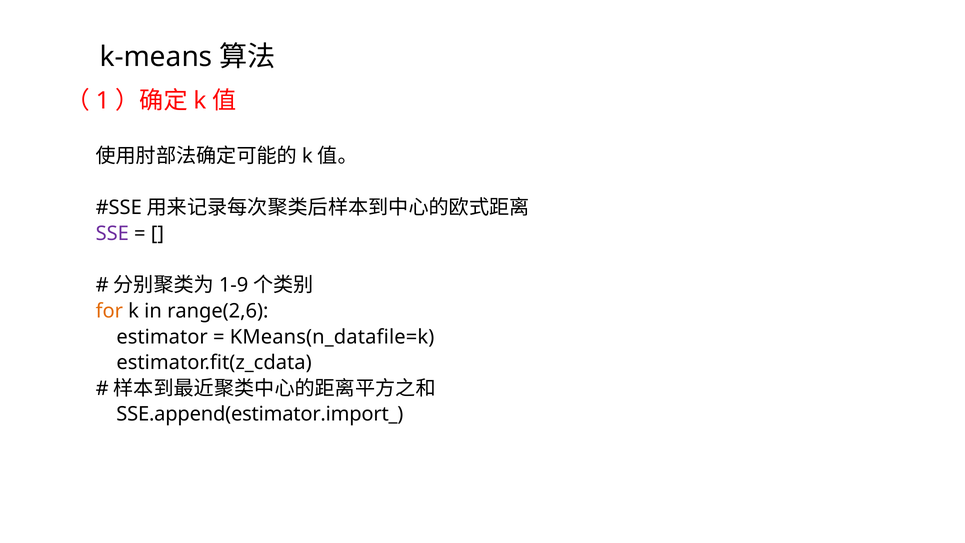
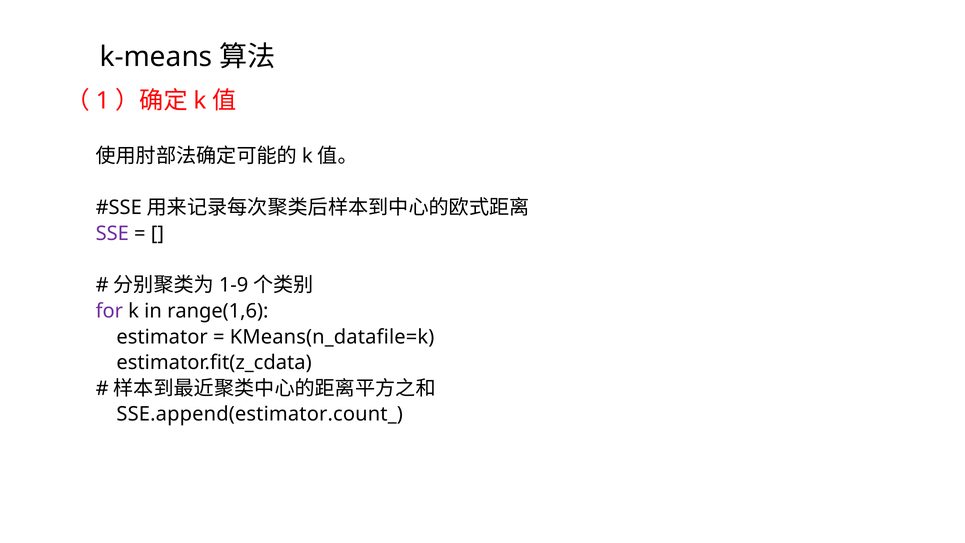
for colour: orange -> purple (109, 311)
range(2,6: range(2,6 -> range(1,6 (218, 311)
SSE.append(estimator.import_: SSE.append(estimator.import_ -> SSE.append(estimator.count_ (260, 414)
